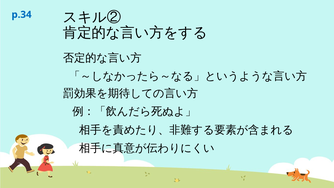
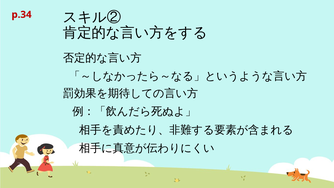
p.34 colour: blue -> red (22, 15)
